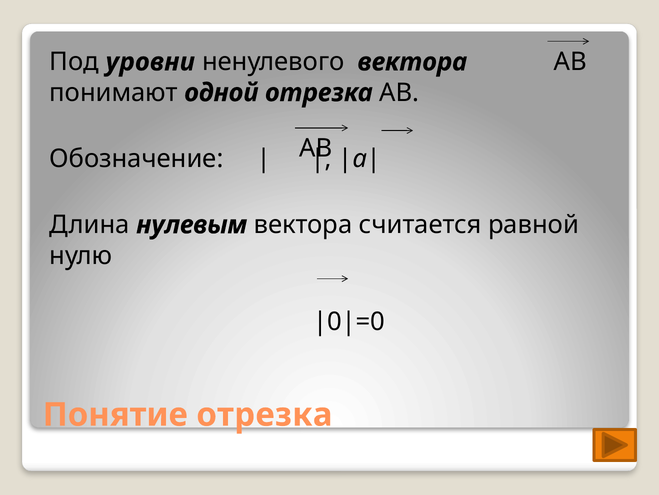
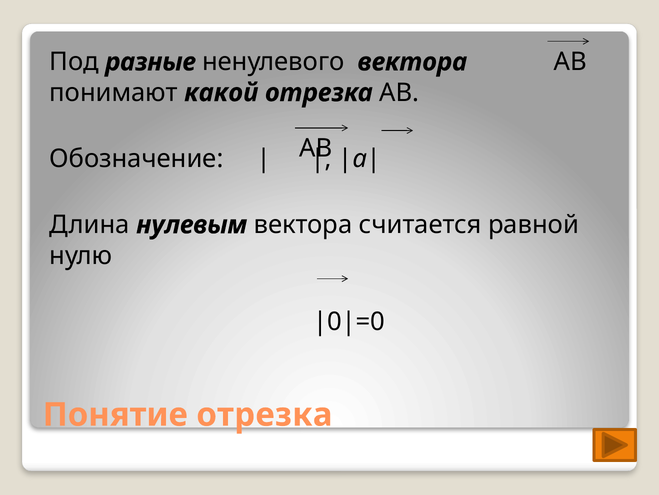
уровни: уровни -> разные (150, 62)
одной: одной -> какой (221, 93)
